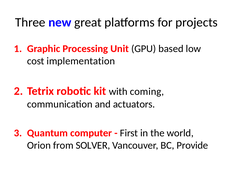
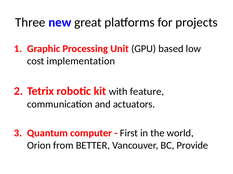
coming: coming -> feature (147, 92)
SOLVER: SOLVER -> BETTER (93, 146)
